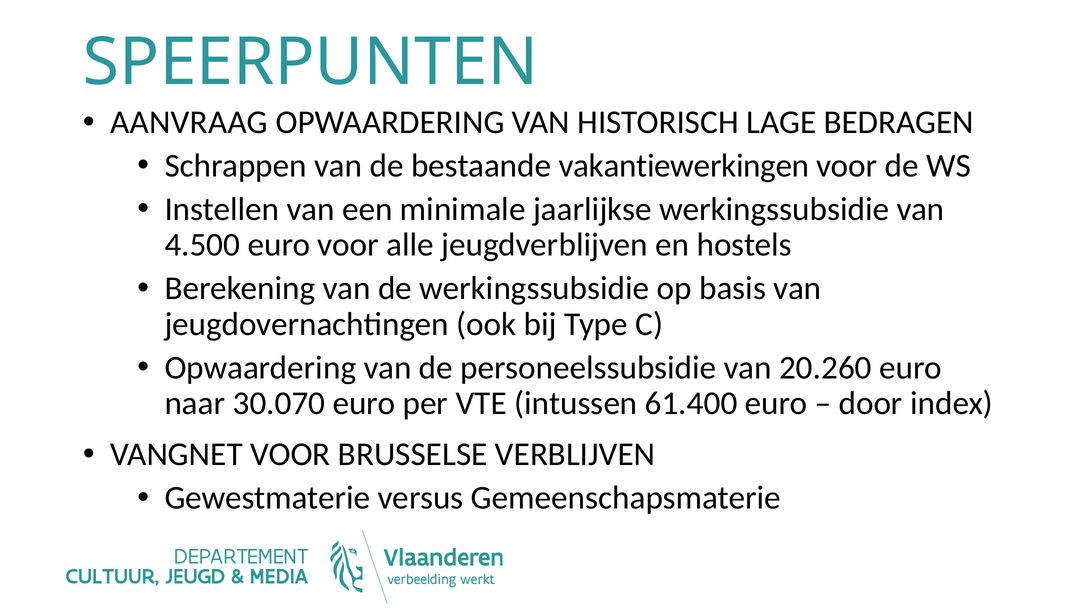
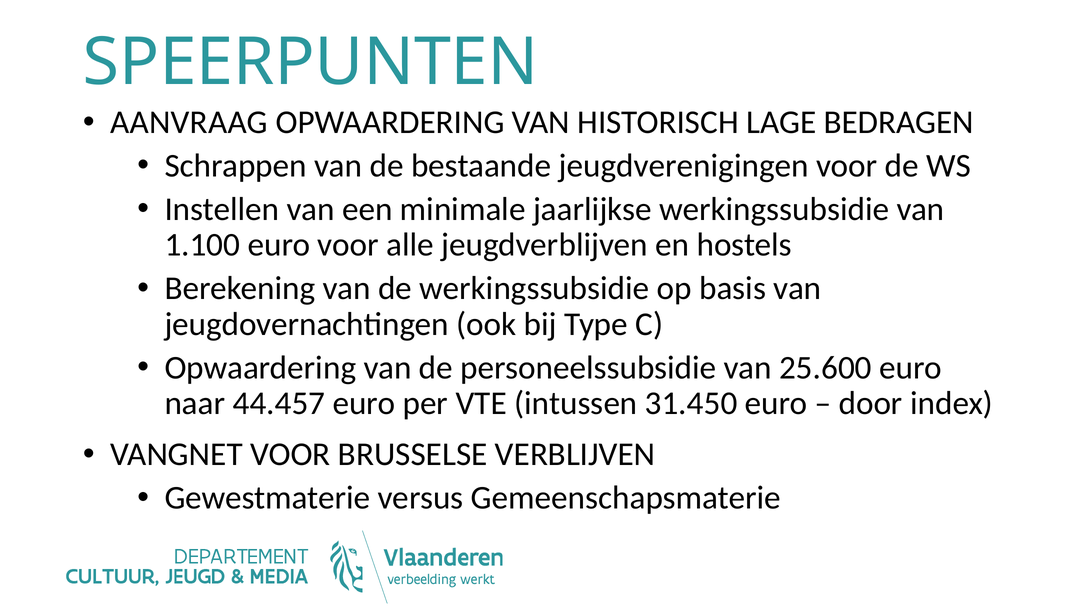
vakantiewerkingen: vakantiewerkingen -> jeugdverenigingen (684, 166)
4.500: 4.500 -> 1.100 (202, 245)
20.260: 20.260 -> 25.600 (825, 368)
30.070: 30.070 -> 44.457 (279, 403)
61.400: 61.400 -> 31.450 (691, 403)
